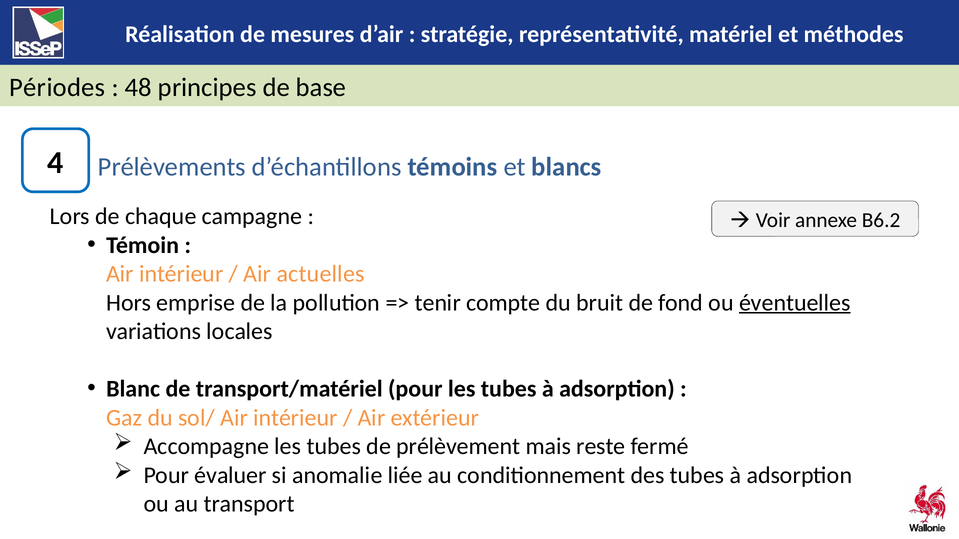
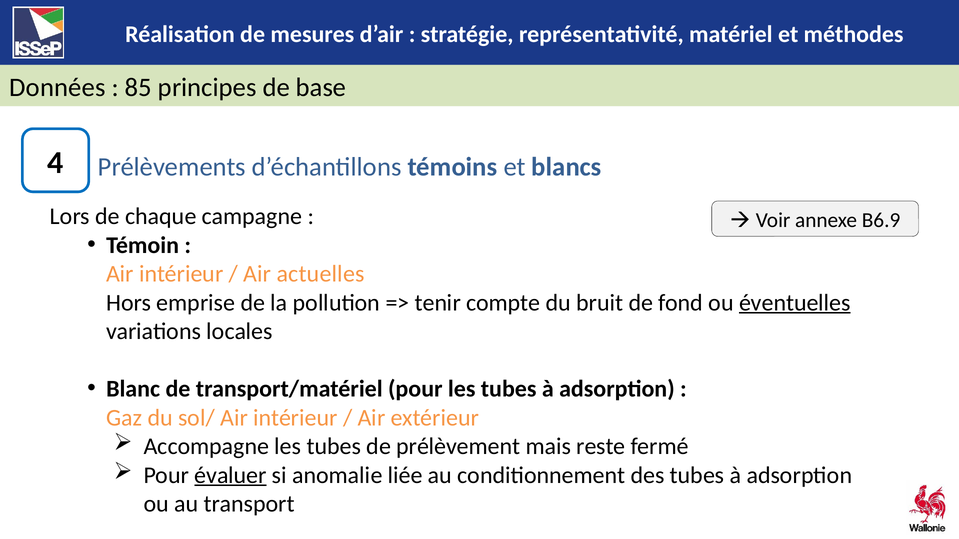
Périodes: Périodes -> Données (57, 87)
48: 48 -> 85 (138, 87)
B6.2: B6.2 -> B6.9 (881, 220)
évaluer underline: none -> present (230, 476)
